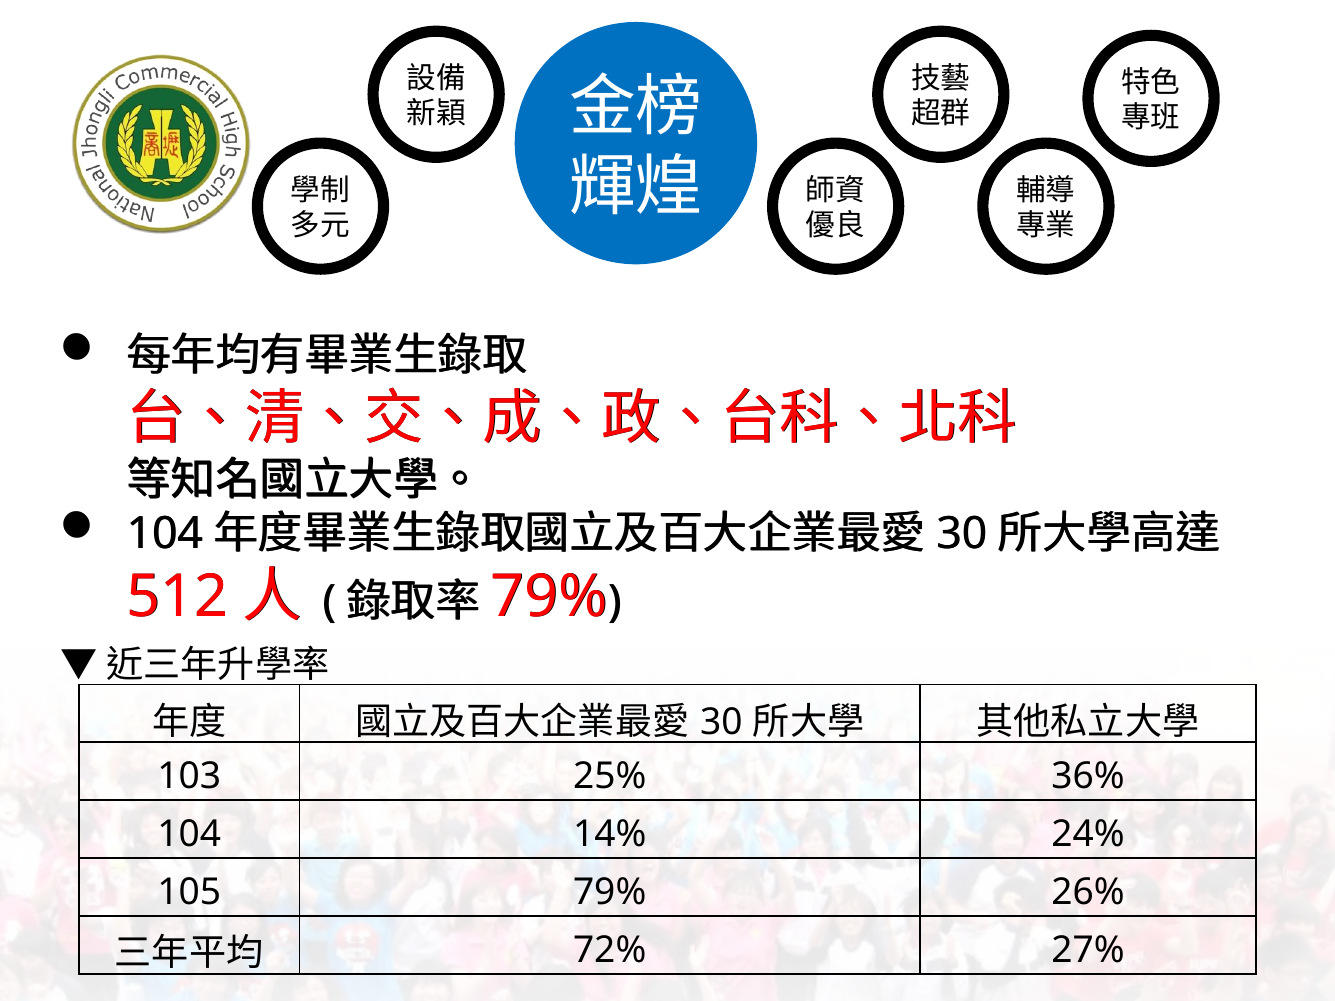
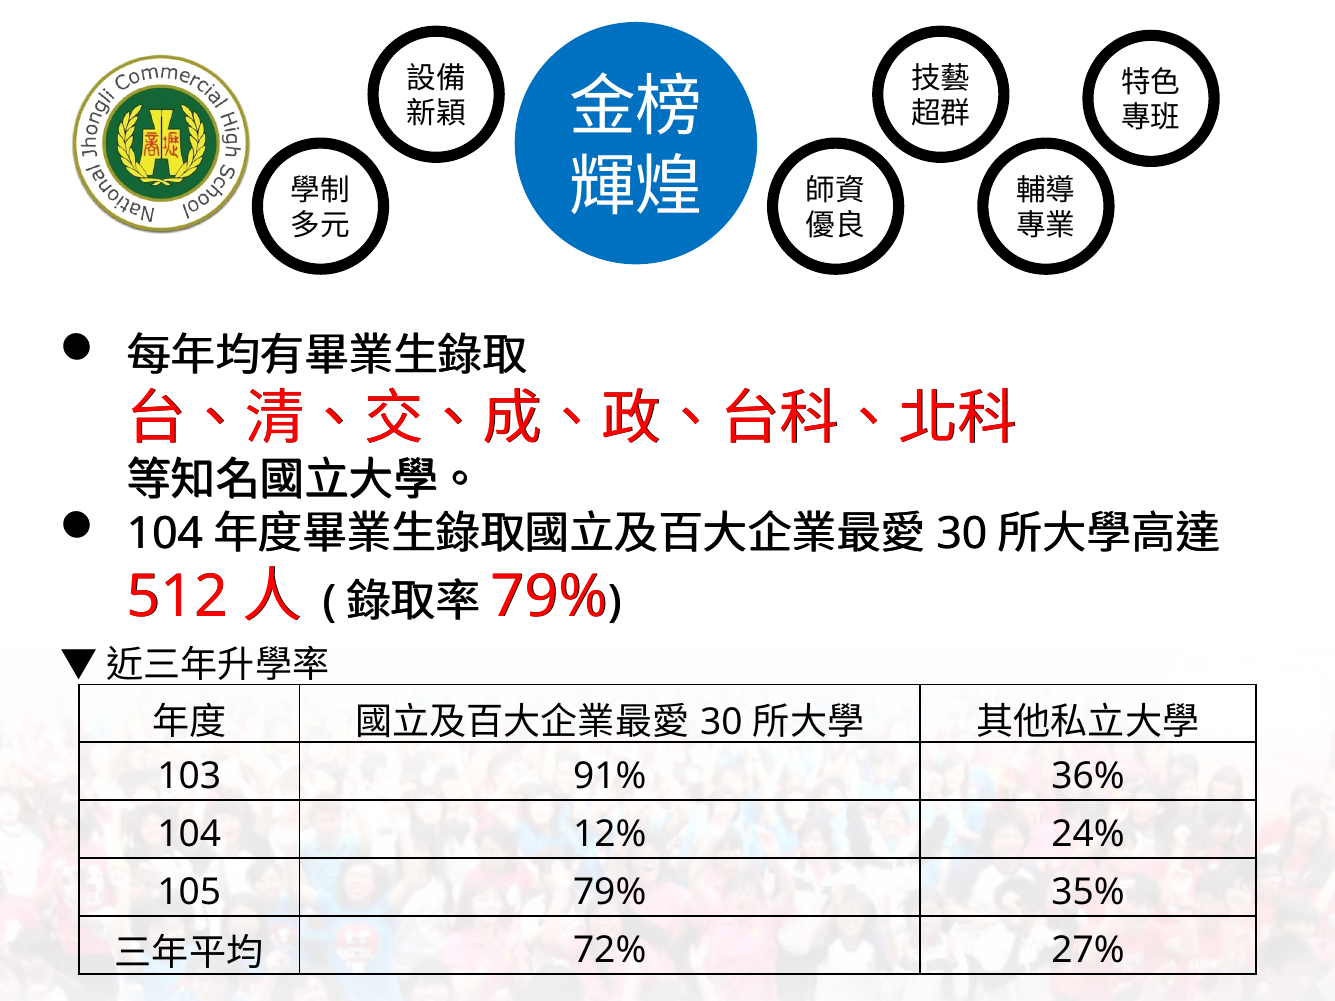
25%: 25% -> 91% (610, 777)
14%: 14% -> 12% (610, 835)
26%: 26% -> 35% (1088, 892)
